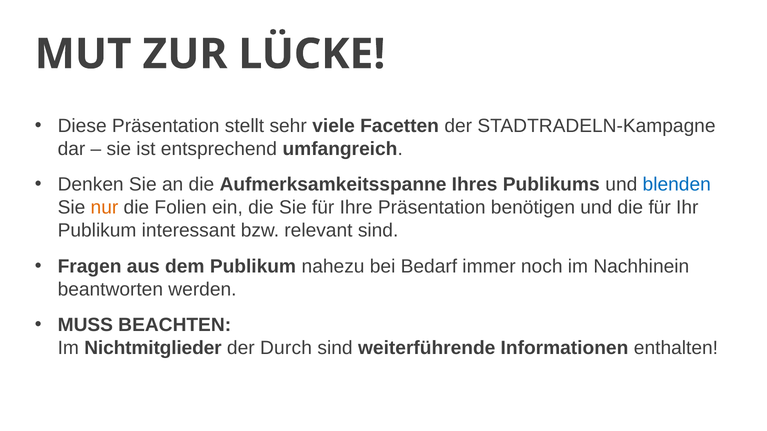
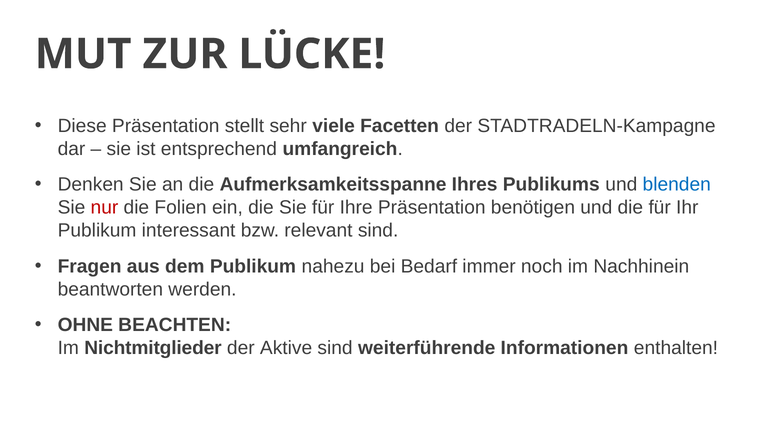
nur colour: orange -> red (104, 208)
MUSS: MUSS -> OHNE (85, 325)
Durch: Durch -> Aktive (286, 348)
